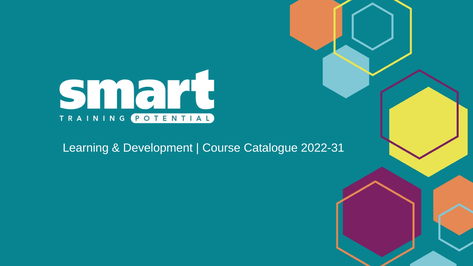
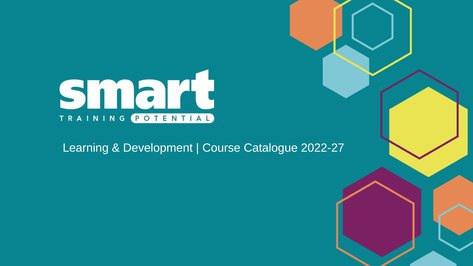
2022-31: 2022-31 -> 2022-27 (323, 148)
